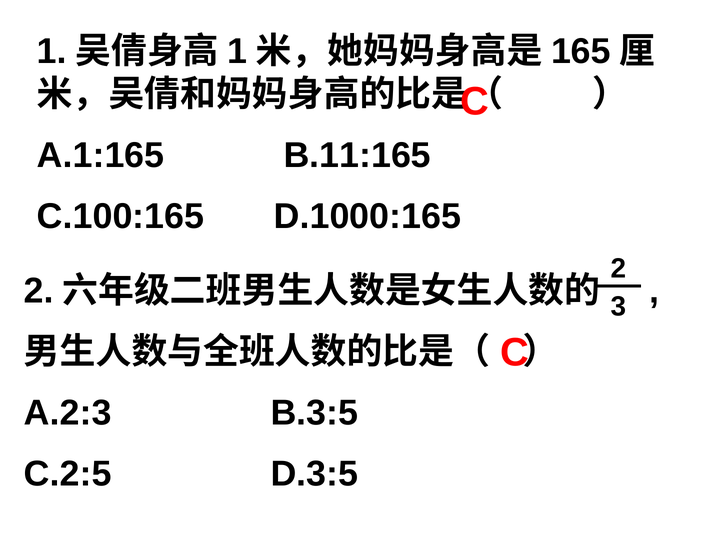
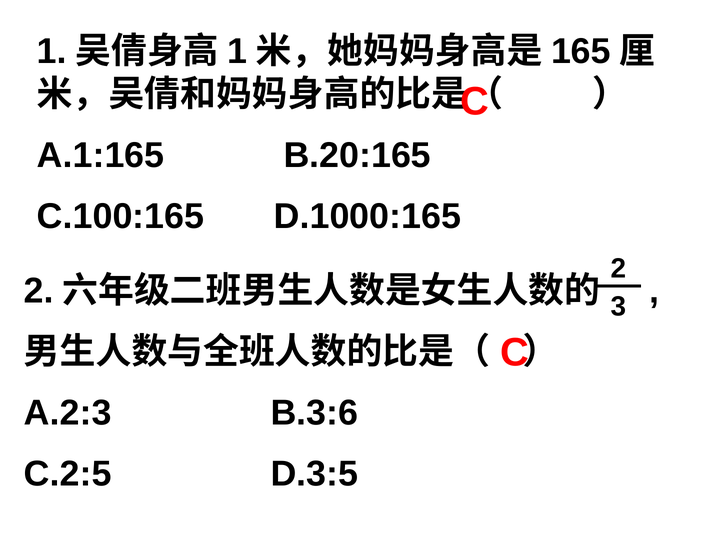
B.11:165: B.11:165 -> B.20:165 (357, 155)
B.3:5: B.3:5 -> B.3:6 (314, 413)
